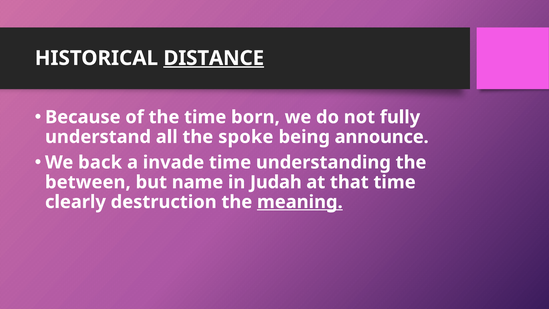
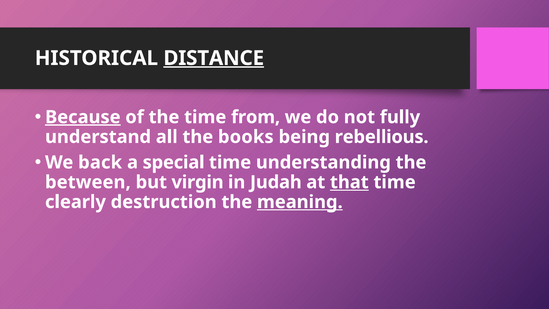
Because underline: none -> present (83, 117)
born: born -> from (256, 117)
spoke: spoke -> books (246, 137)
announce: announce -> rebellious (382, 137)
invade: invade -> special (174, 162)
name: name -> virgin (198, 182)
that underline: none -> present (349, 182)
